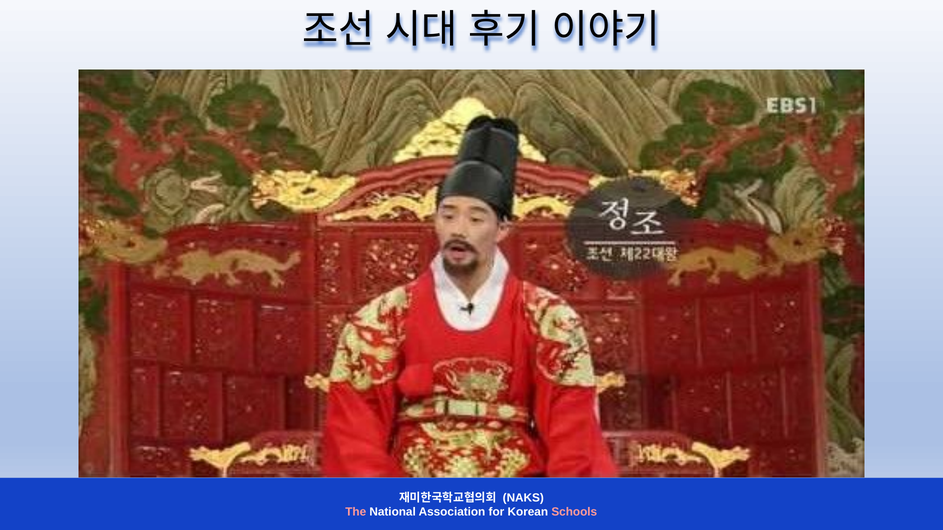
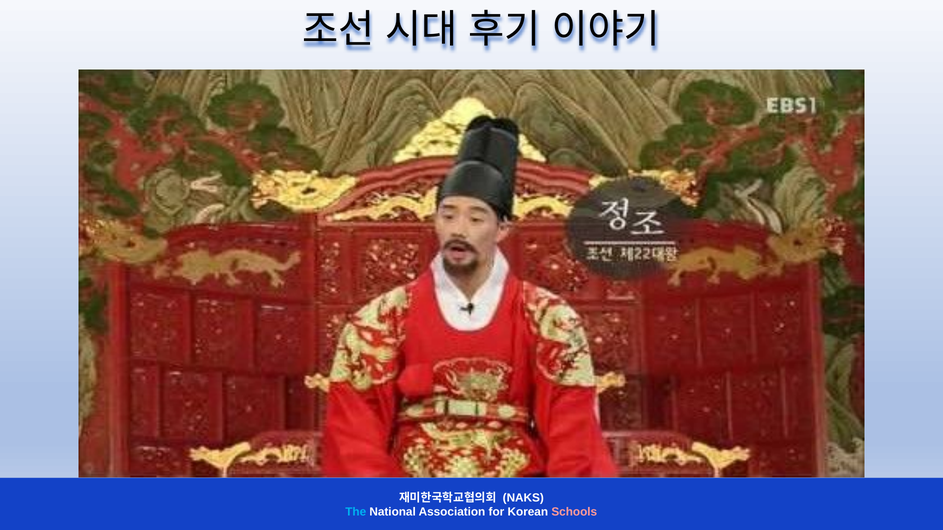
The colour: pink -> light blue (356, 512)
